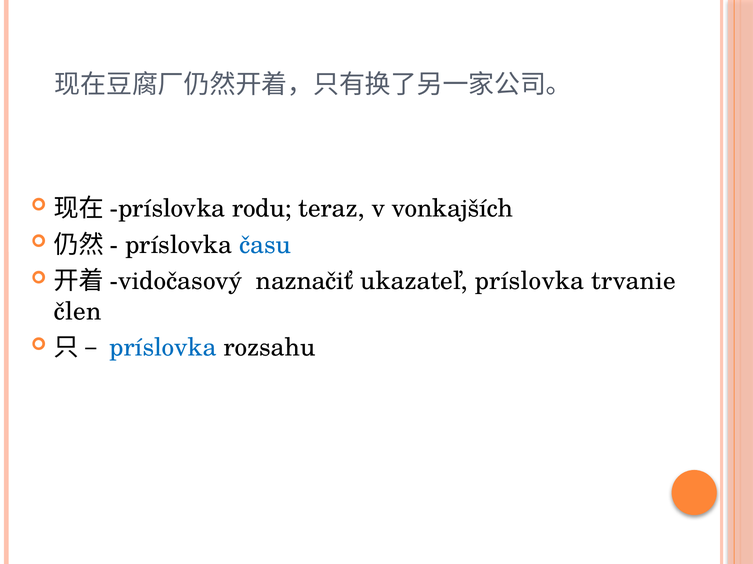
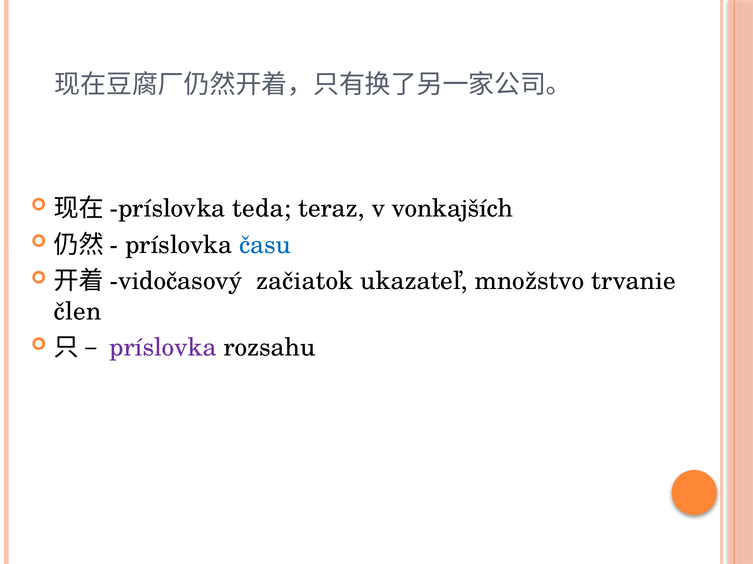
rodu: rodu -> teda (262, 209)
naznačiť: naznačiť -> začiatok (305, 282)
ukazateľ príslovka: príslovka -> množstvo (530, 282)
príslovka colour: blue -> purple (163, 348)
